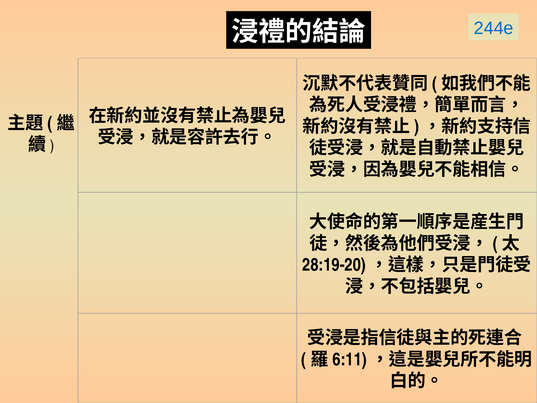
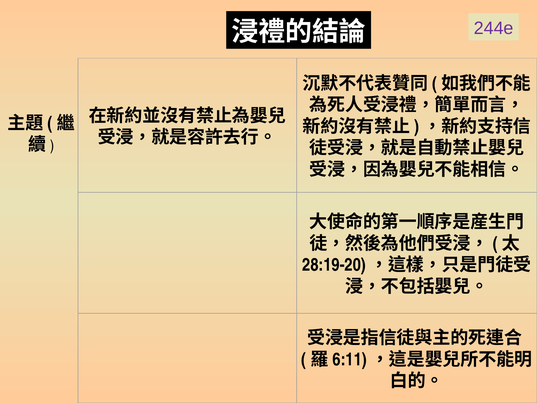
244e colour: blue -> purple (494, 28)
